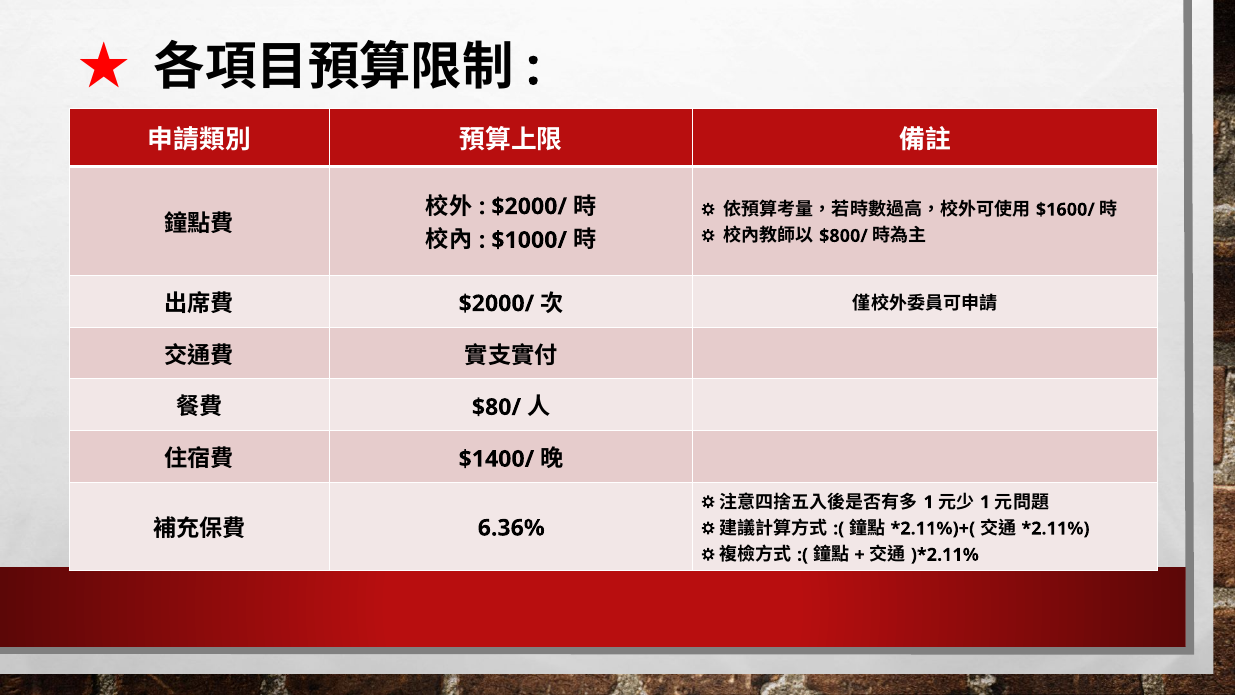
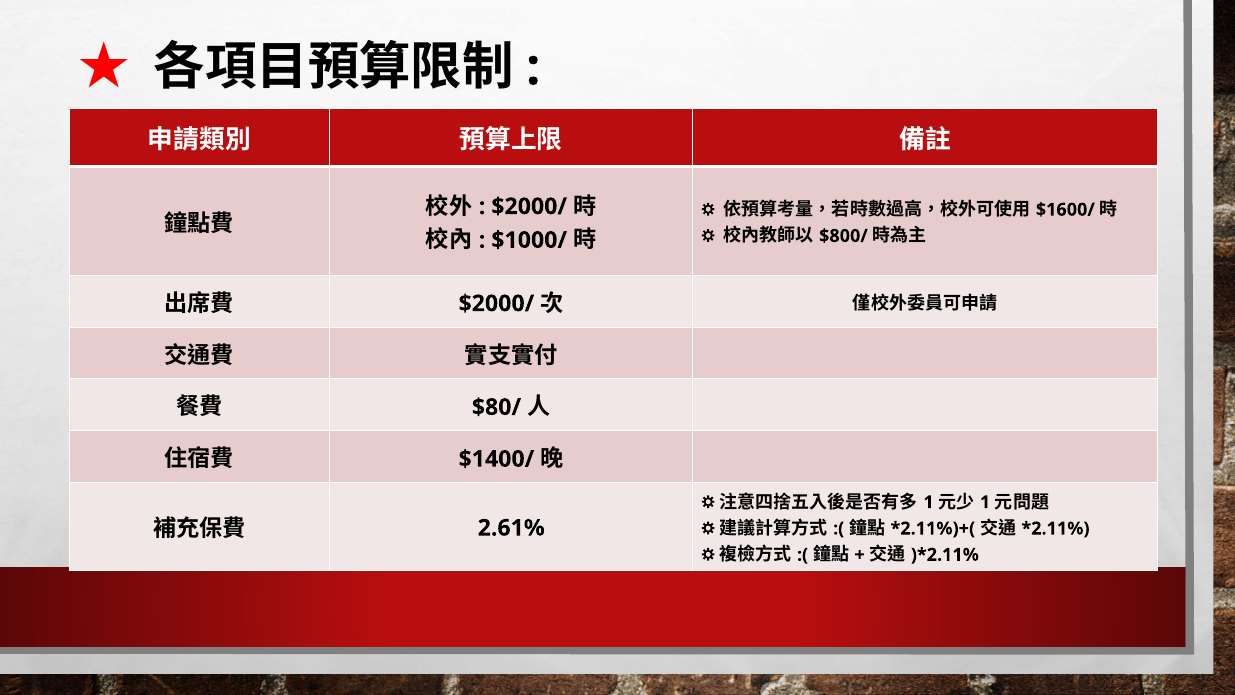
6.36%: 6.36% -> 2.61% (511, 528)
